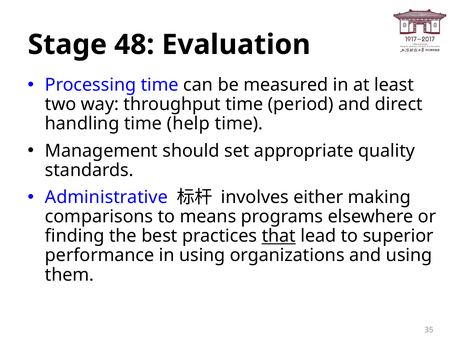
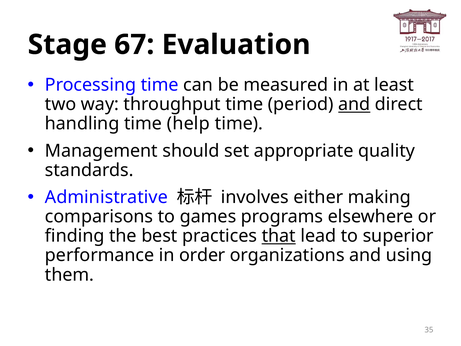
48: 48 -> 67 (134, 45)
and underline: none -> present (354, 104)
means: means -> games (208, 216)
in using: using -> order (202, 255)
